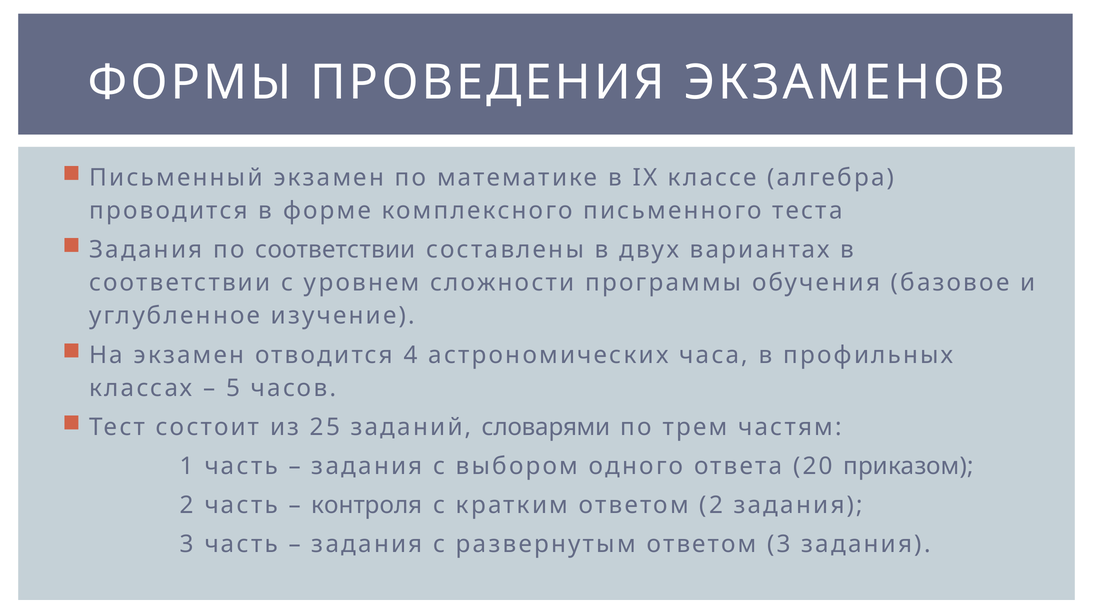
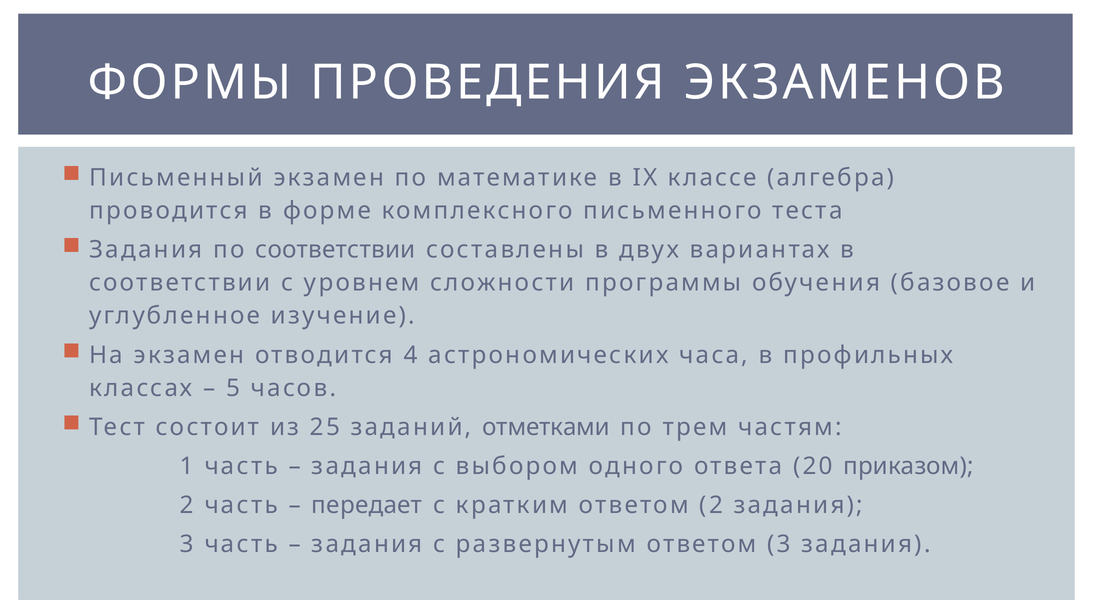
словарями: словарями -> отметками (546, 427)
контроля: контроля -> передает (367, 505)
